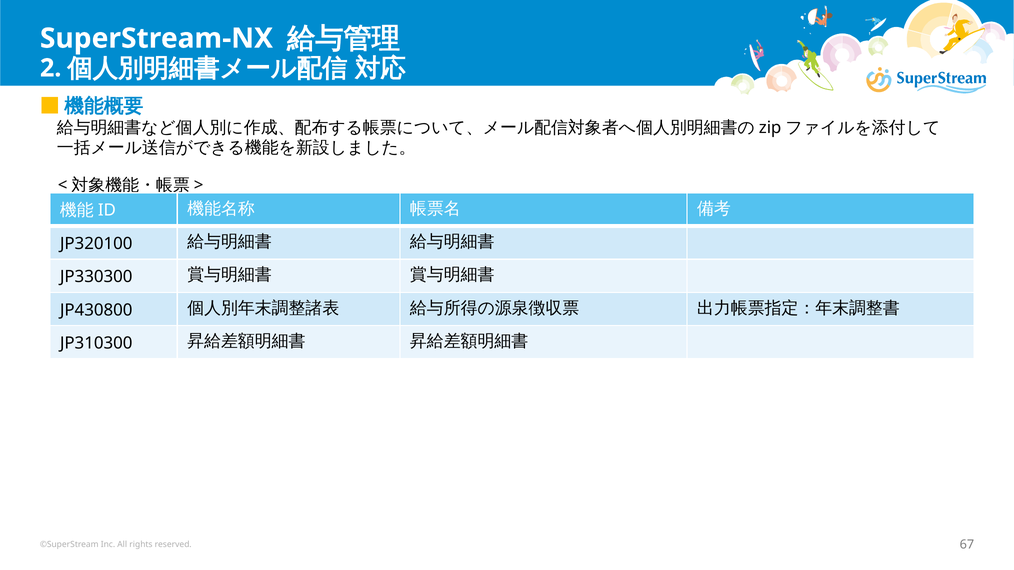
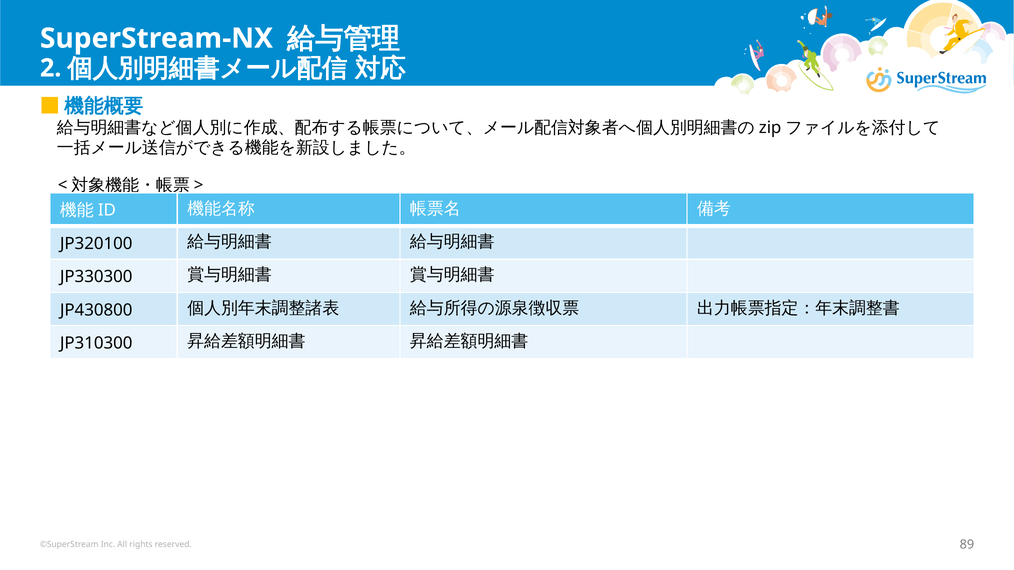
67: 67 -> 89 (967, 545)
